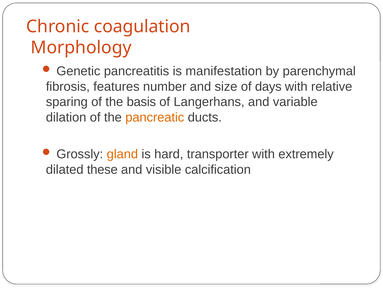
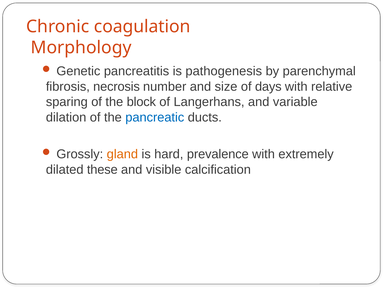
manifestation: manifestation -> pathogenesis (224, 71)
features: features -> necrosis (117, 86)
basis: basis -> block (141, 102)
pancreatic colour: orange -> blue (155, 117)
transporter: transporter -> prevalence (218, 154)
